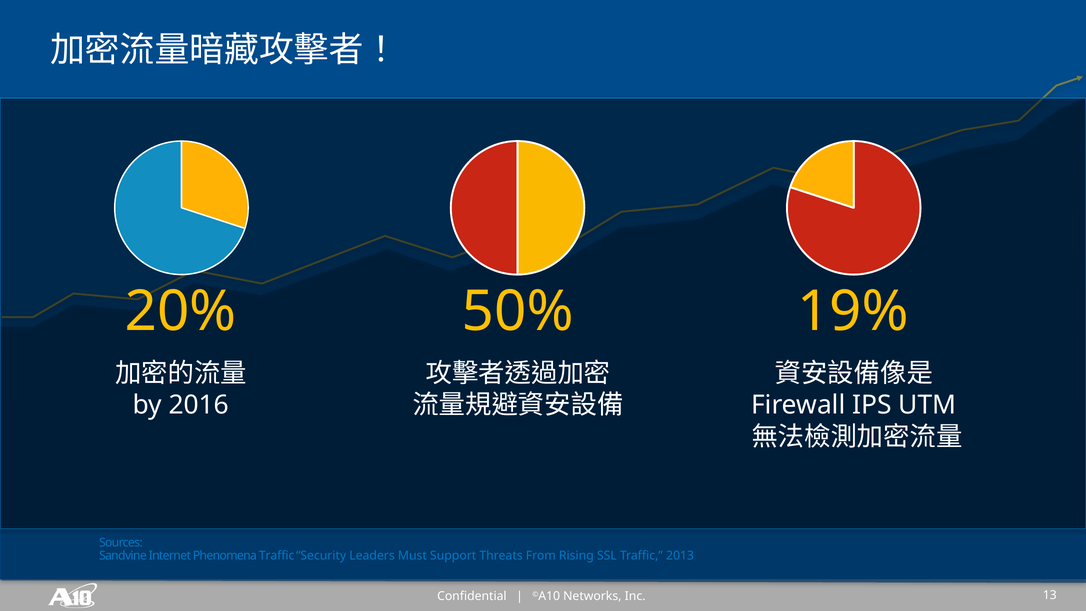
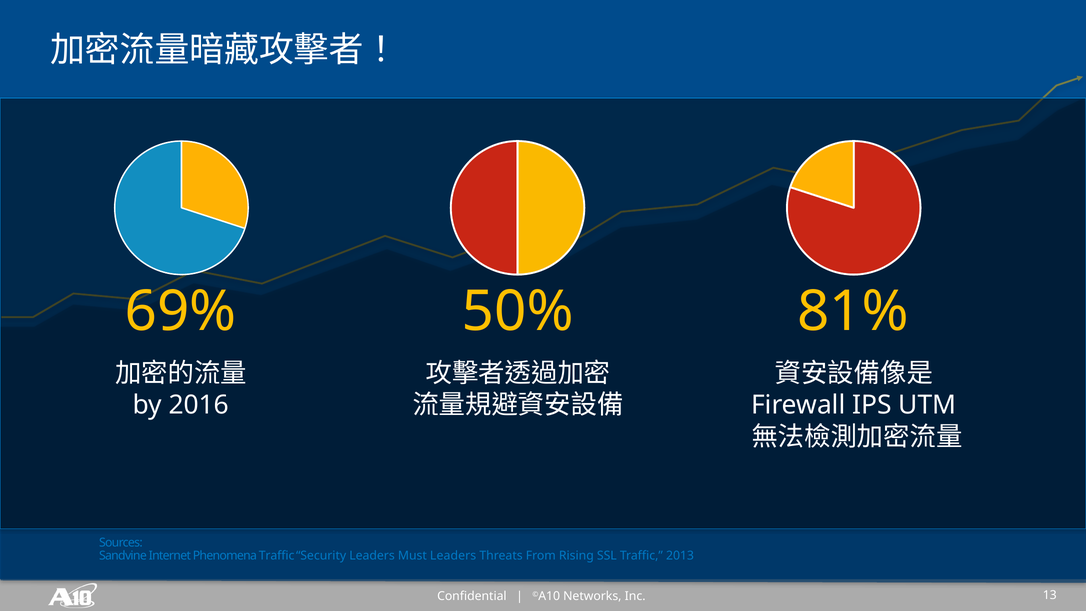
20%: 20% -> 69% (181, 312)
19%: 19% -> 81% (853, 312)
Must Support: Support -> Leaders (453, 556)
